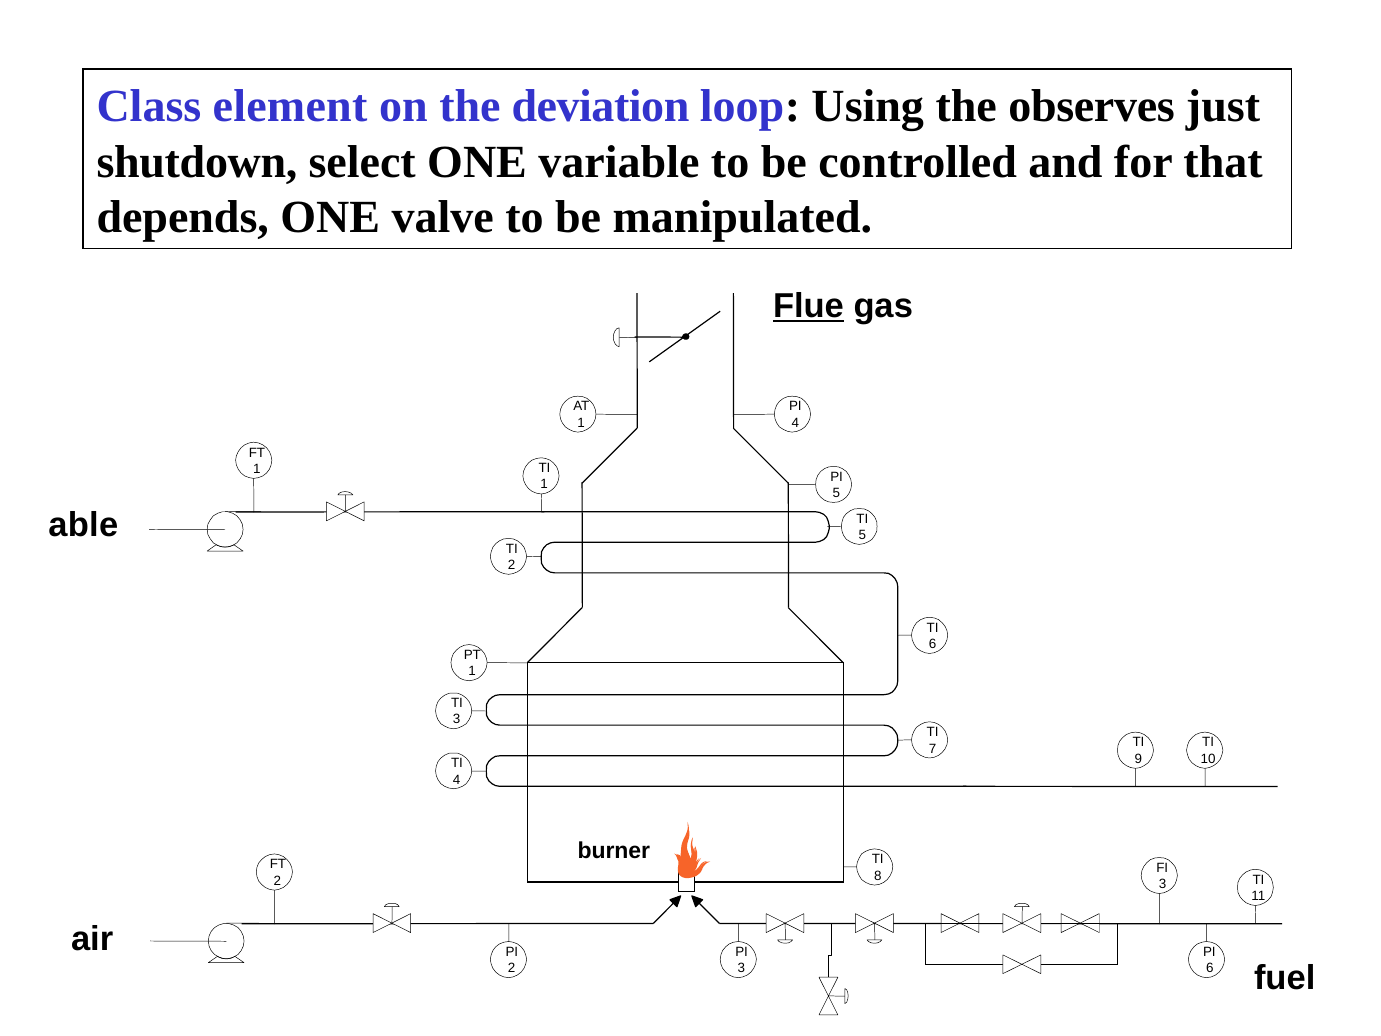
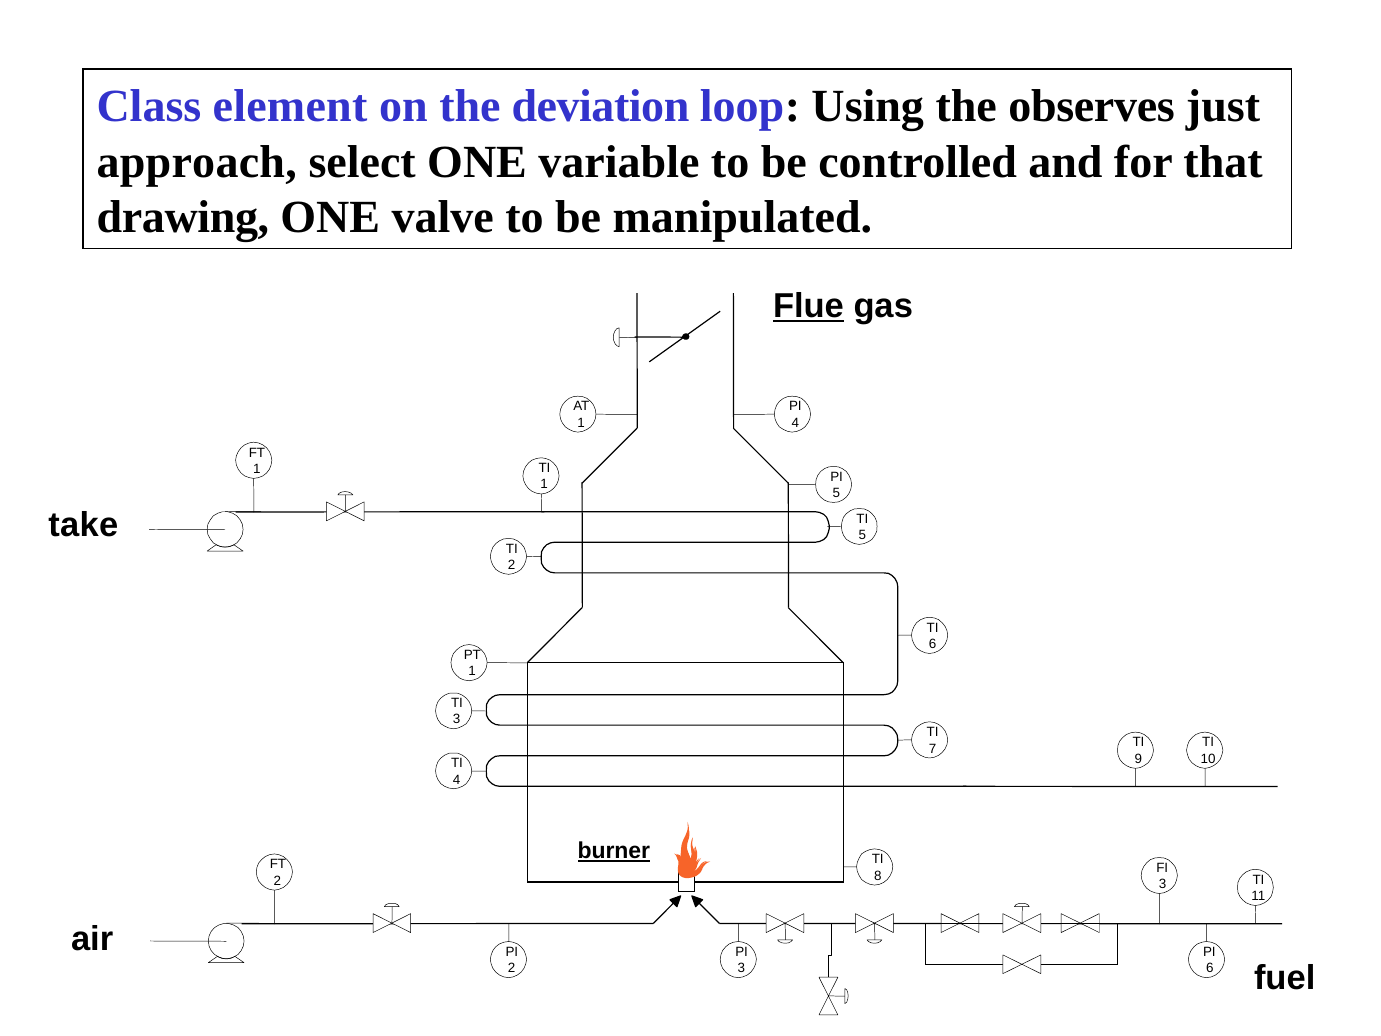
shutdown: shutdown -> approach (197, 162)
depends: depends -> drawing (183, 217)
able: able -> take (83, 525)
burner underline: none -> present (614, 851)
